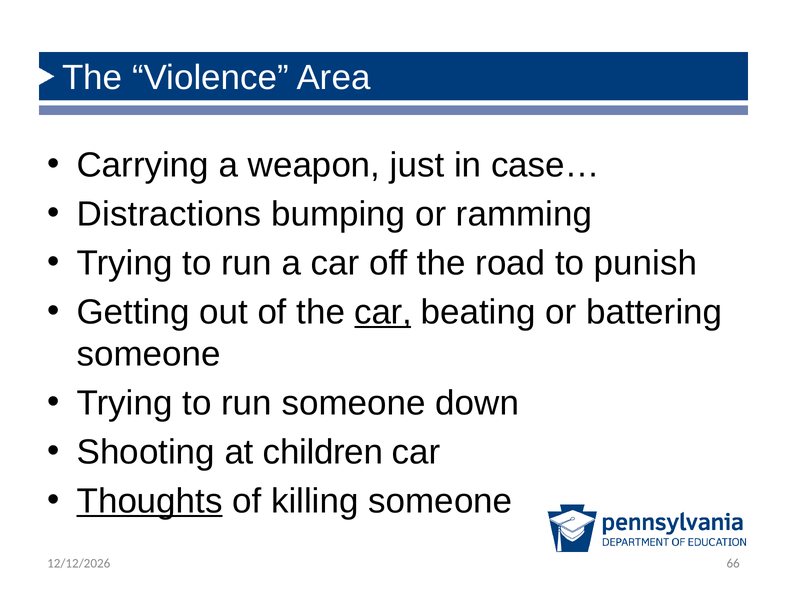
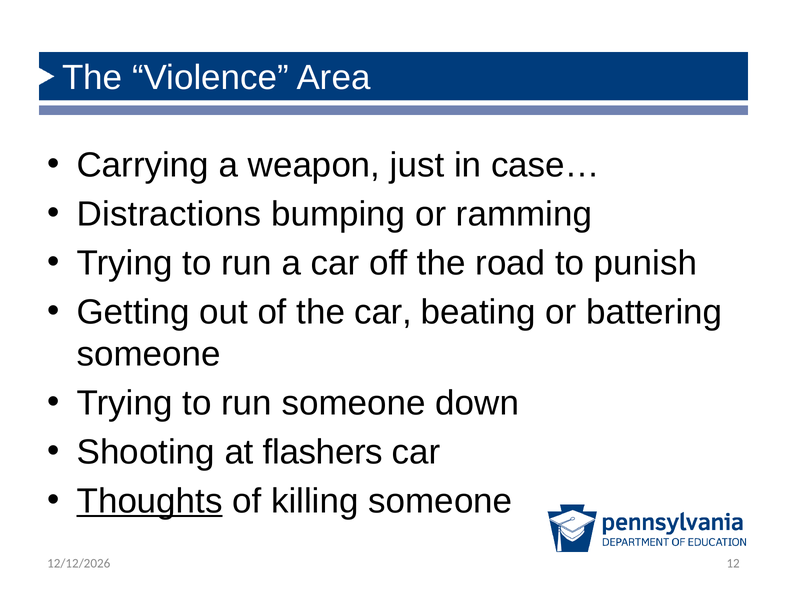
car underline: present -> none (383, 312)
children: children -> flashers (323, 452)
66: 66 -> 12 (733, 564)
